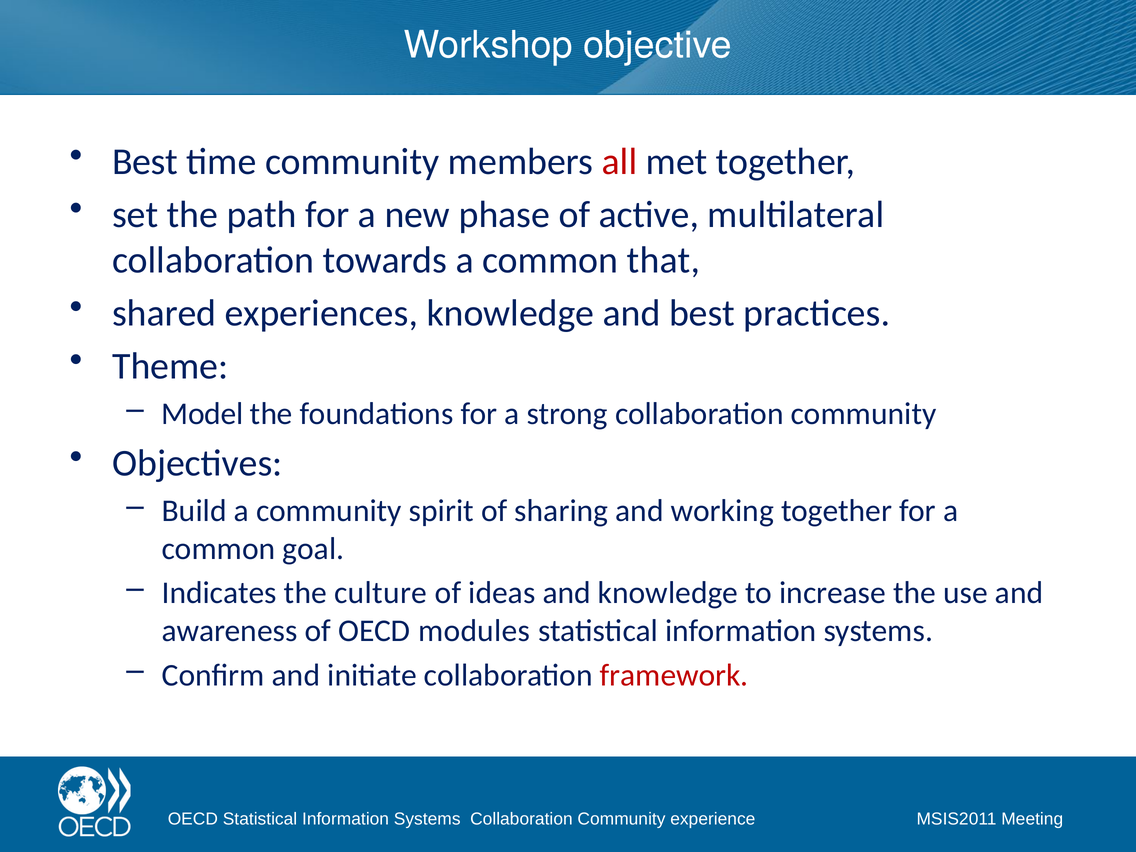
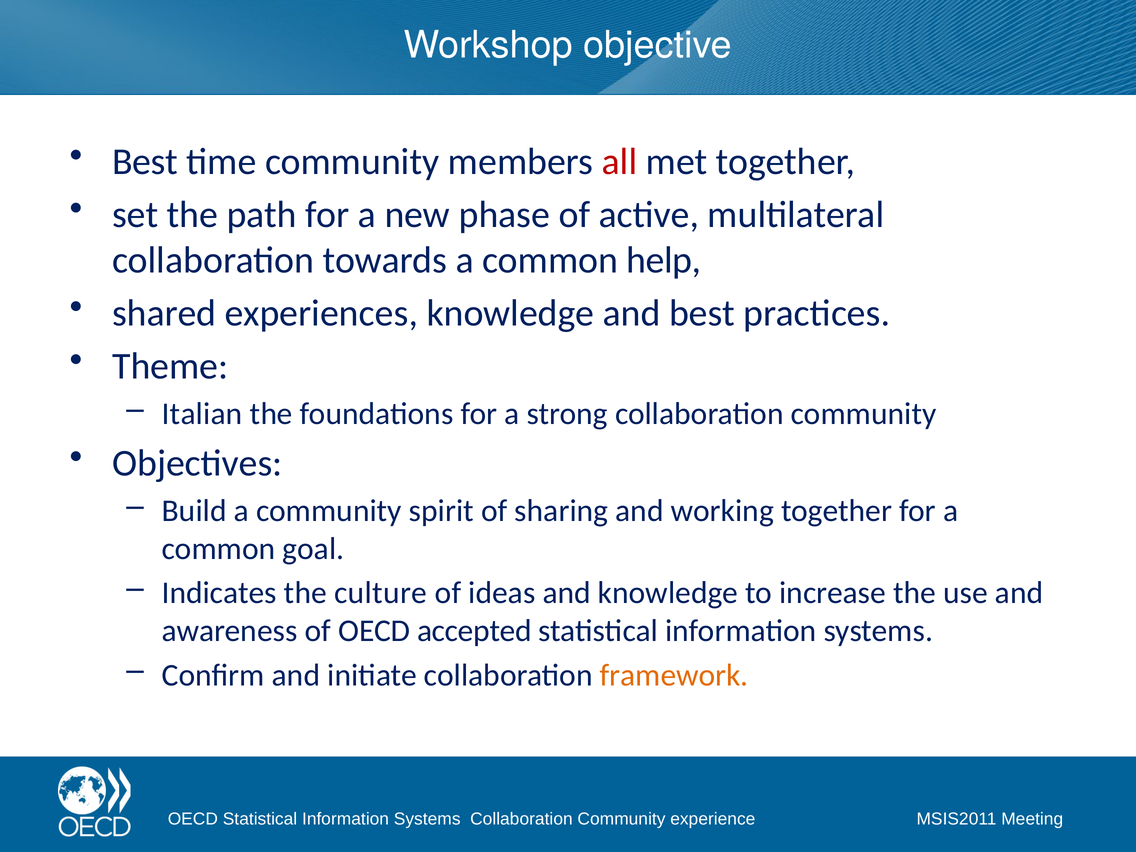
that: that -> help (664, 260)
Model: Model -> Italian (202, 414)
modules: modules -> accepted (474, 631)
framework colour: red -> orange (674, 675)
